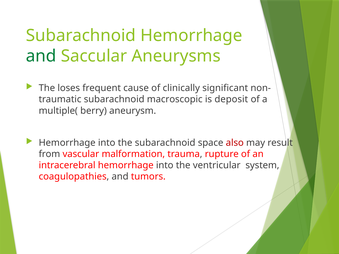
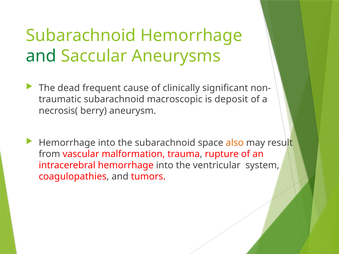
loses: loses -> dead (69, 88)
multiple(: multiple( -> necrosis( (58, 111)
also colour: red -> orange (235, 143)
